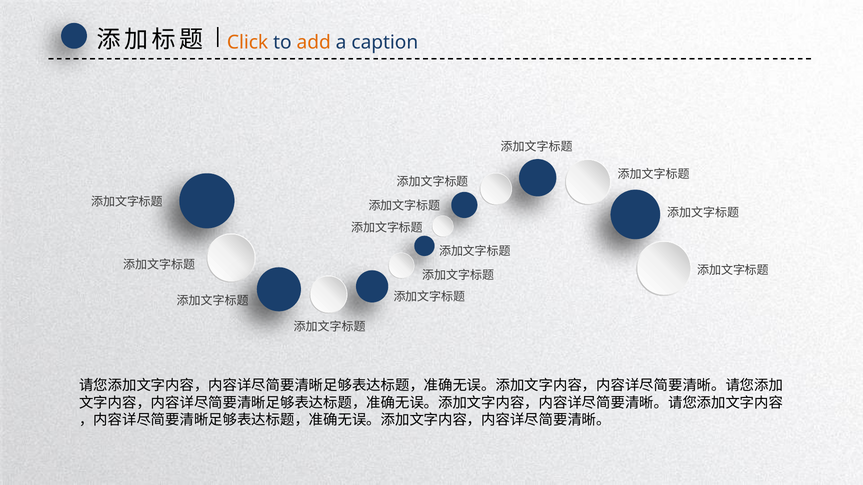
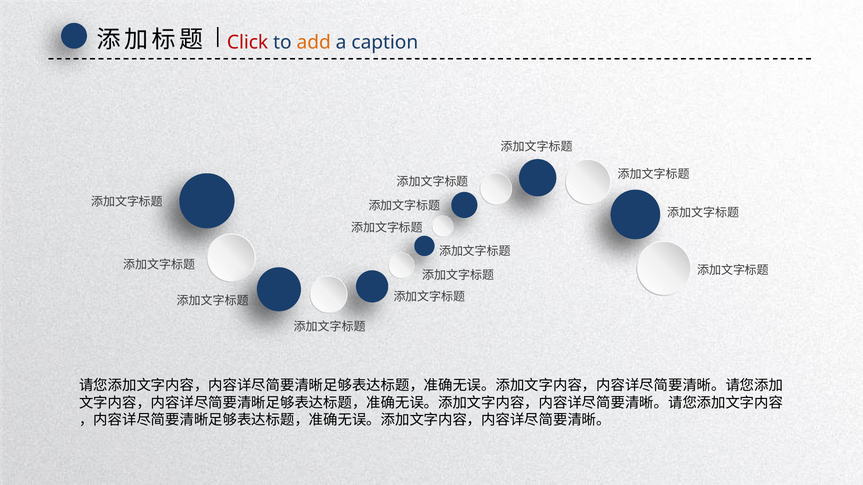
Click colour: orange -> red (248, 42)
